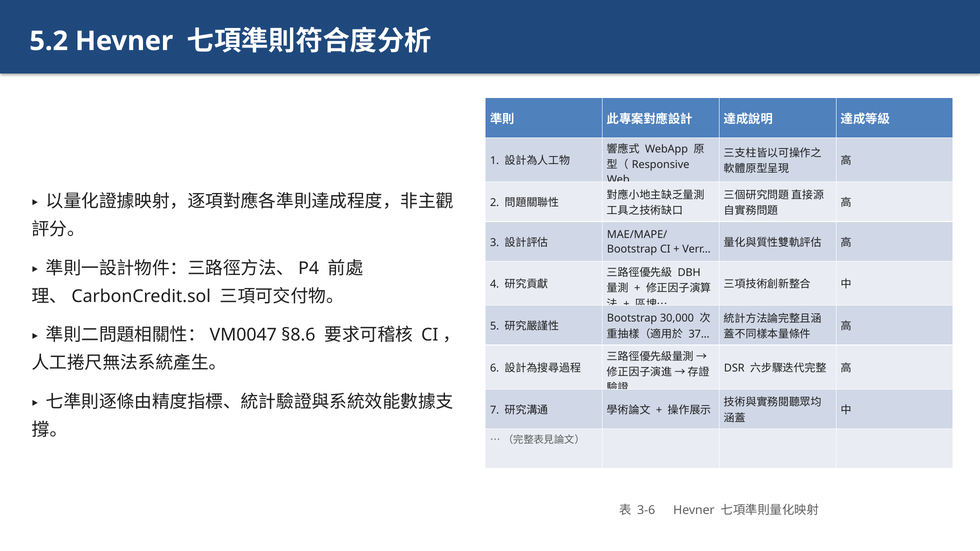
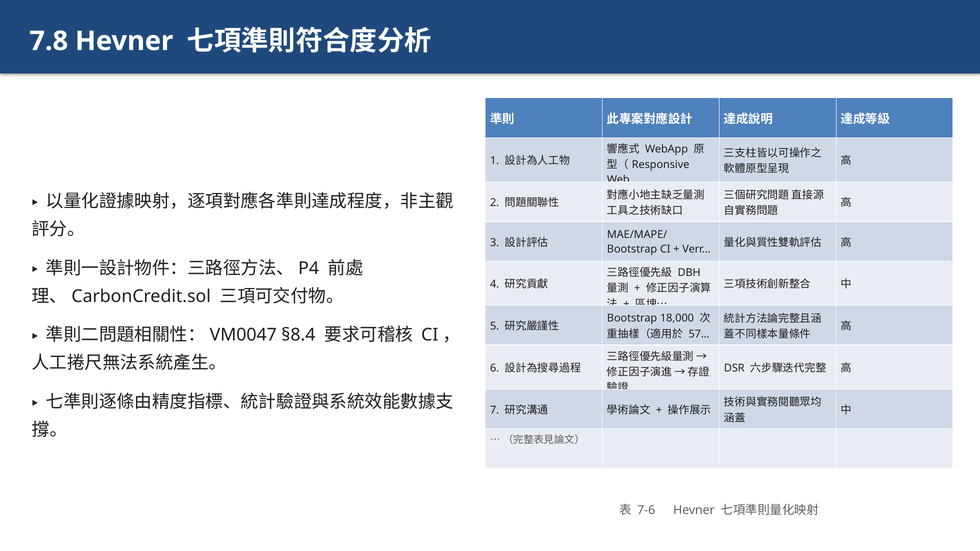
5.2: 5.2 -> 7.8 (49, 41)
30,000: 30,000 -> 18,000 (677, 319)
§8.6: §8.6 -> §8.4 (298, 335)
37…: 37… -> 57… (699, 334)
3-6: 3-6 -> 7-6 (646, 510)
